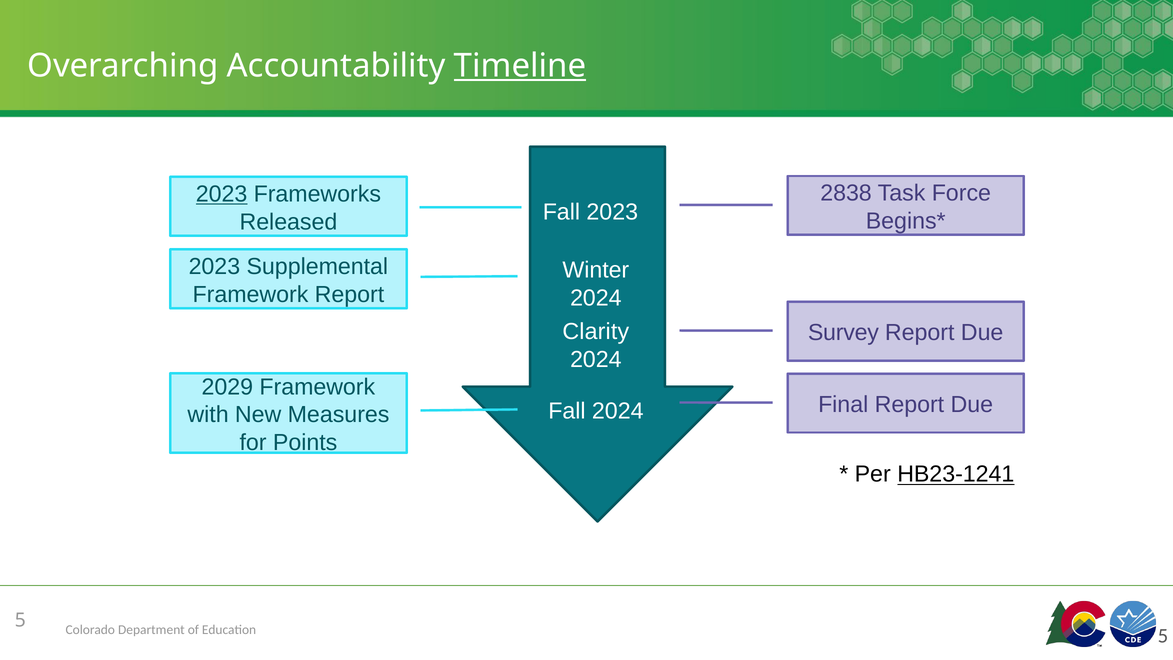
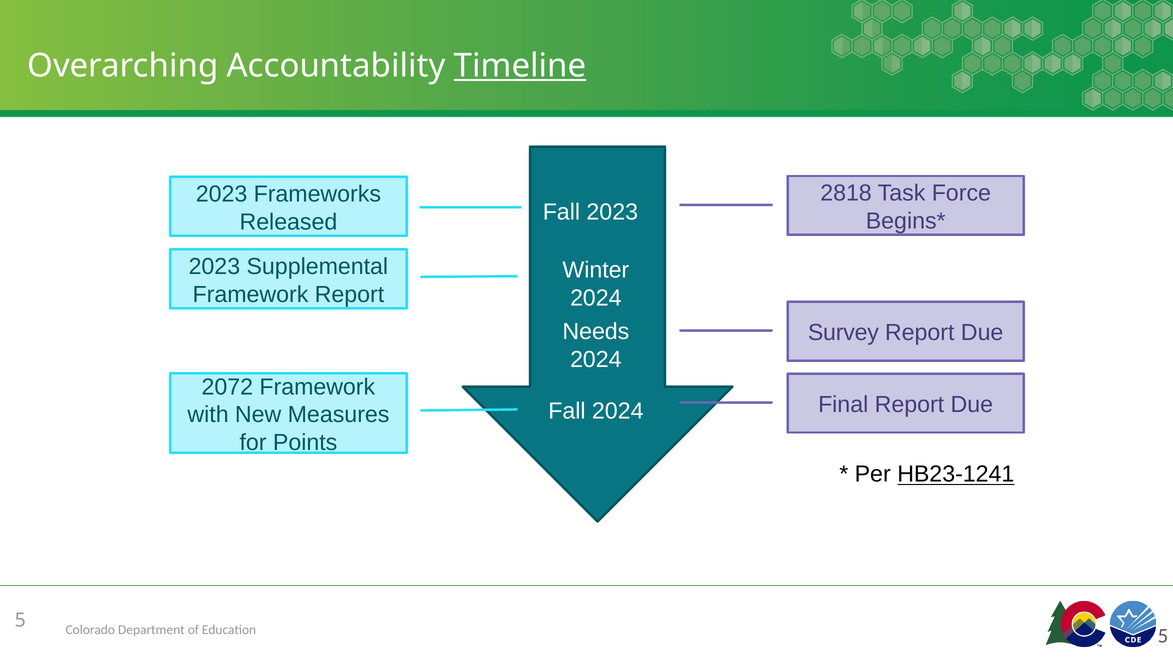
2838: 2838 -> 2818 (846, 193)
2023 underline: present -> none (222, 194)
Clarity: Clarity -> Needs (596, 332)
2029: 2029 -> 2072 (227, 387)
